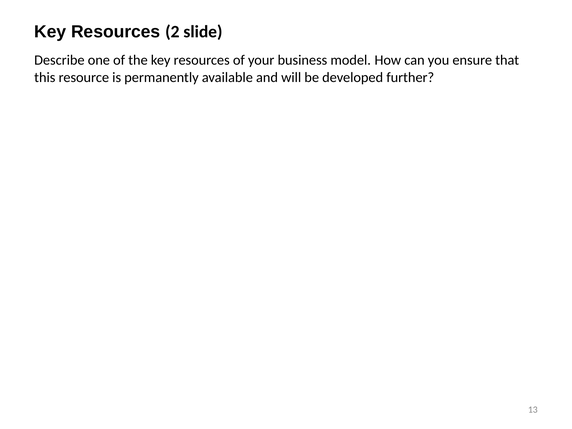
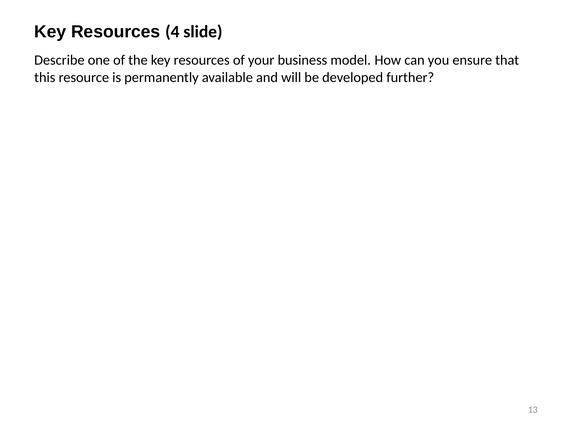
2: 2 -> 4 (172, 32)
